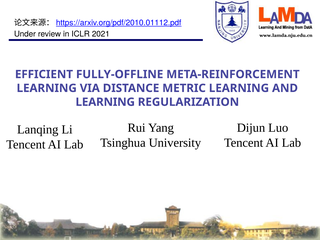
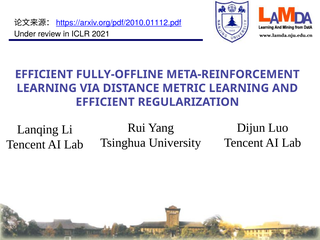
LEARNING: LEARNING -> EFFICIENT (105, 102)
